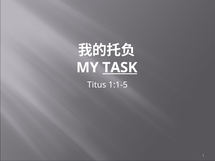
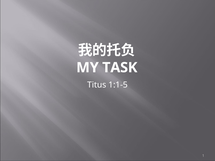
TASK underline: present -> none (120, 68)
